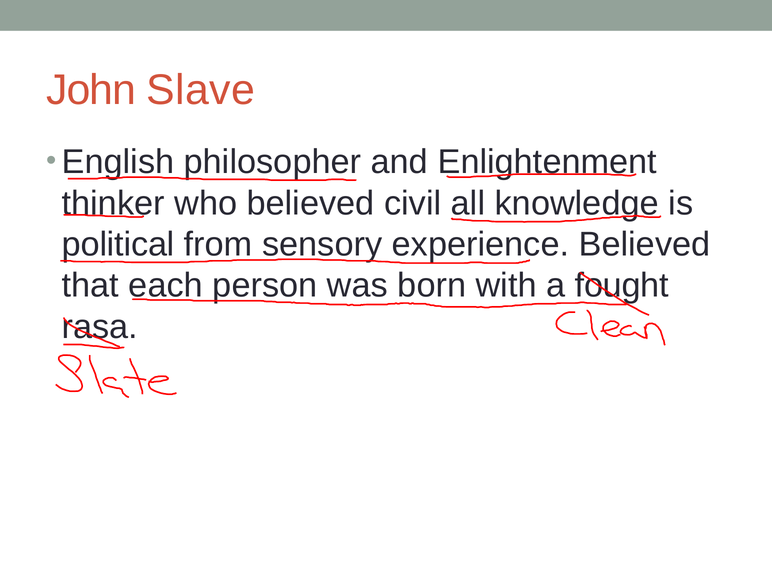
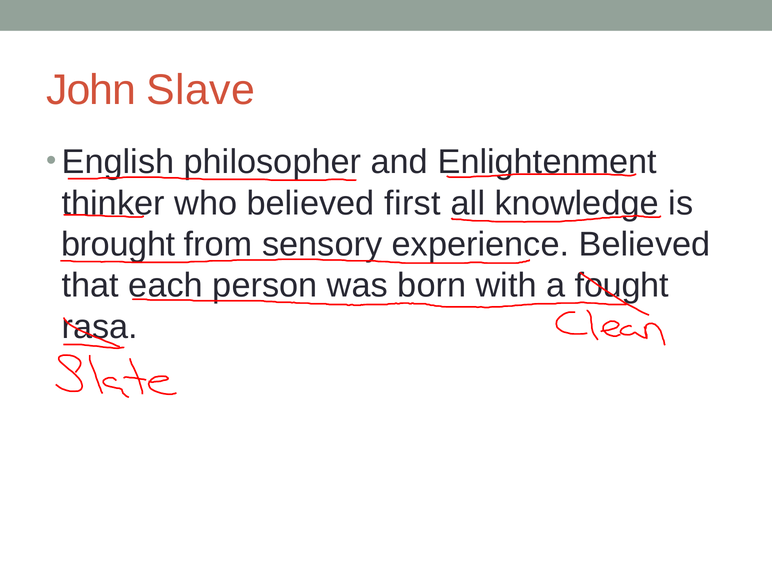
civil: civil -> first (413, 203)
political: political -> brought (118, 244)
